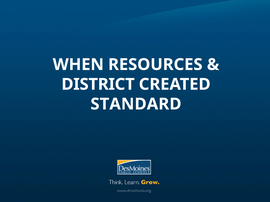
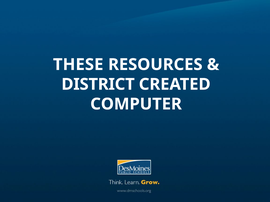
WHEN: WHEN -> THESE (78, 65)
STANDARD: STANDARD -> COMPUTER (136, 104)
